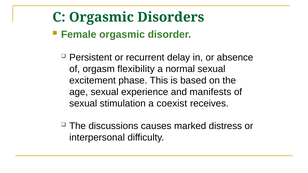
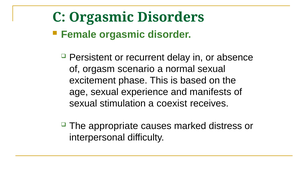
flexibility: flexibility -> scenario (136, 69)
discussions: discussions -> appropriate (113, 126)
